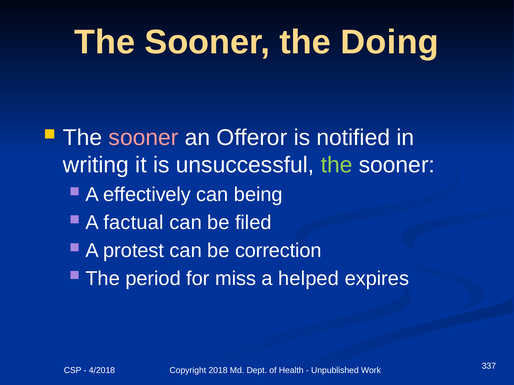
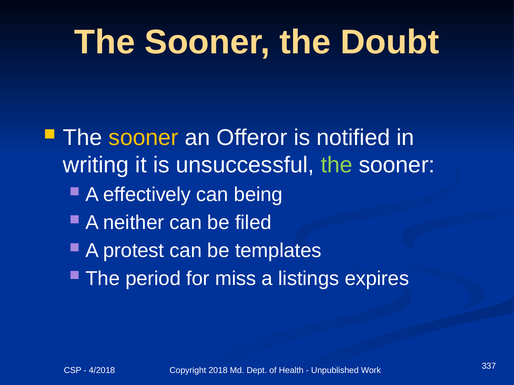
Doing: Doing -> Doubt (390, 42)
sooner colour: pink -> yellow (144, 138)
factual: factual -> neither (134, 223)
correction: correction -> templates (278, 251)
helped: helped -> listings (309, 279)
